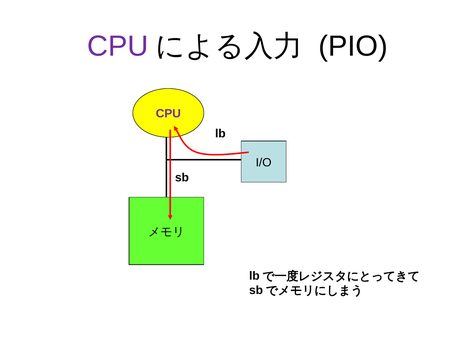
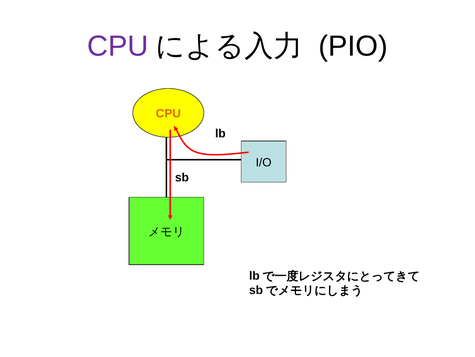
CPU colour: purple -> orange (168, 113)
